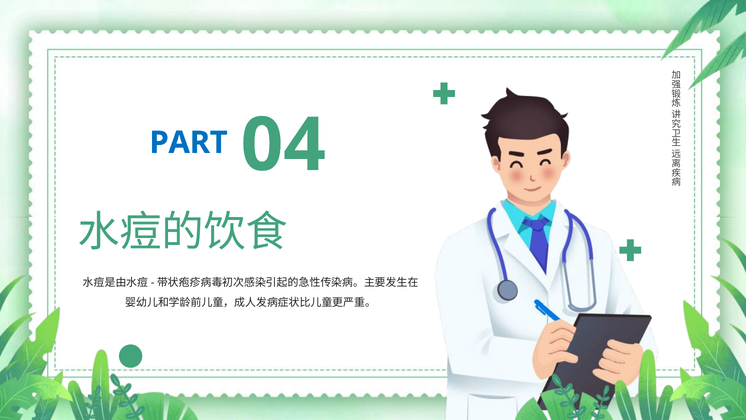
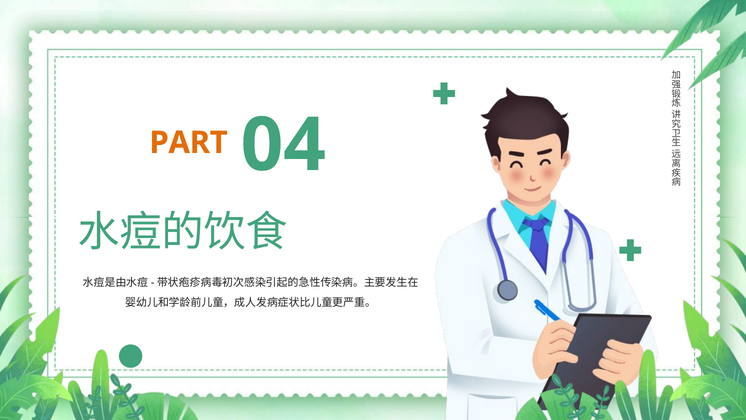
PART colour: blue -> orange (189, 143)
